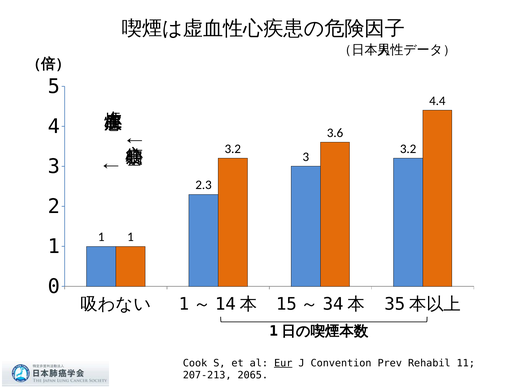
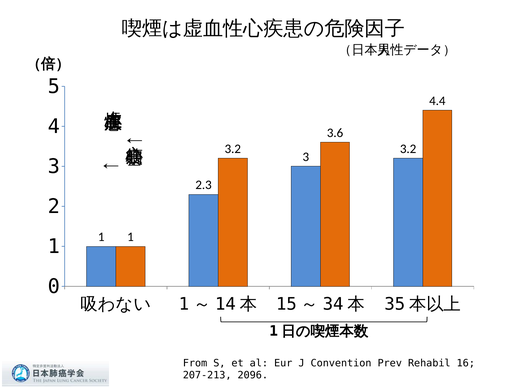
Cook: Cook -> From (195, 363)
Eur underline: present -> none (283, 363)
11: 11 -> 16 (466, 363)
2065: 2065 -> 2096 (253, 375)
